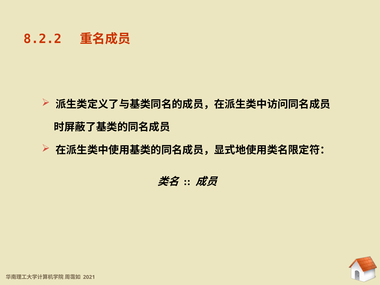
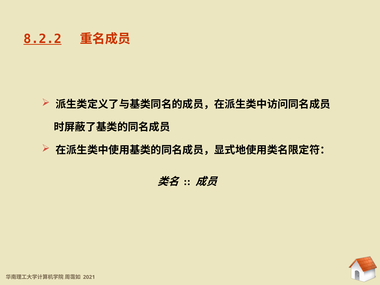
8.2.2 underline: none -> present (43, 39)
